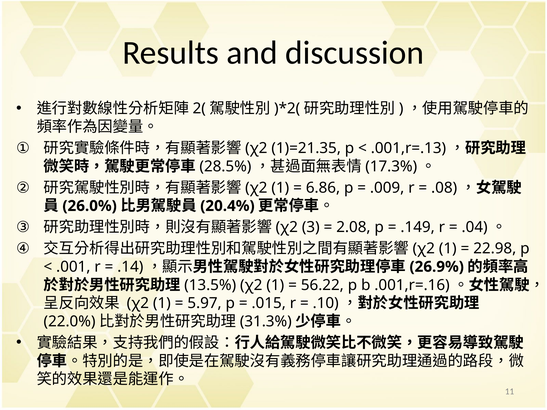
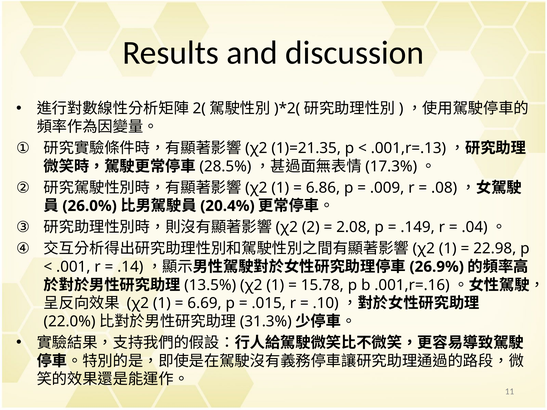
3: 3 -> 2 (311, 227)
56.22: 56.22 -> 15.78 (322, 285)
5.97: 5.97 -> 6.69 (205, 303)
